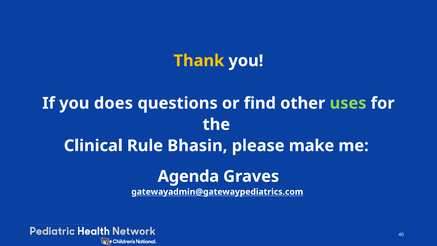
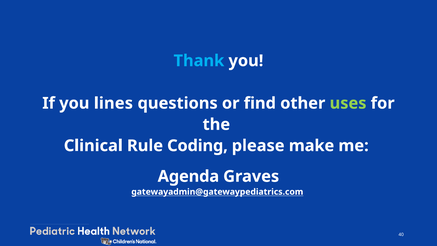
Thank colour: yellow -> light blue (199, 61)
does: does -> lines (113, 103)
Bhasin: Bhasin -> Coding (197, 146)
